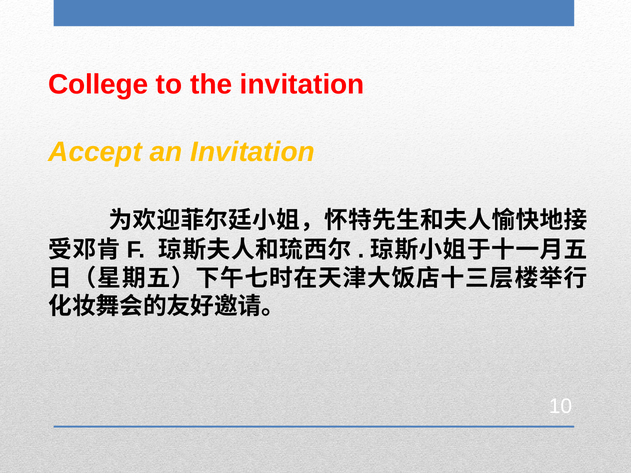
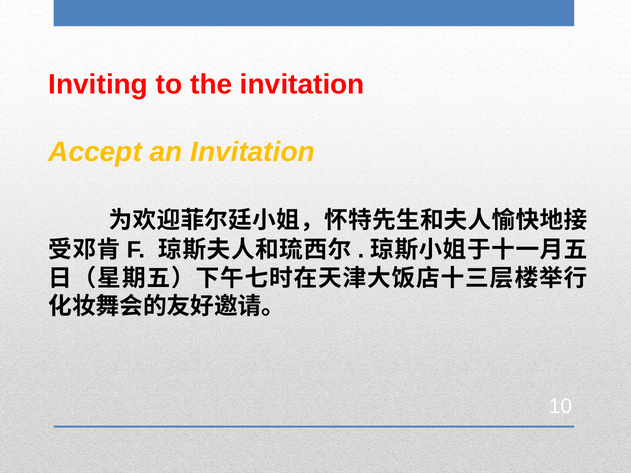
College: College -> Inviting (98, 85)
